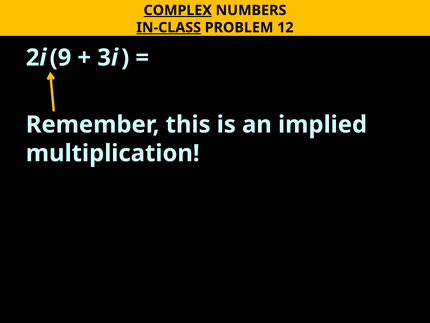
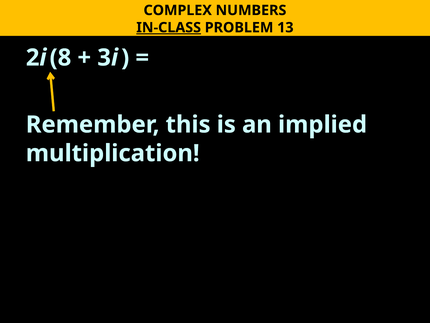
COMPLEX underline: present -> none (178, 10)
12: 12 -> 13 (285, 28)
9: 9 -> 8 (60, 58)
